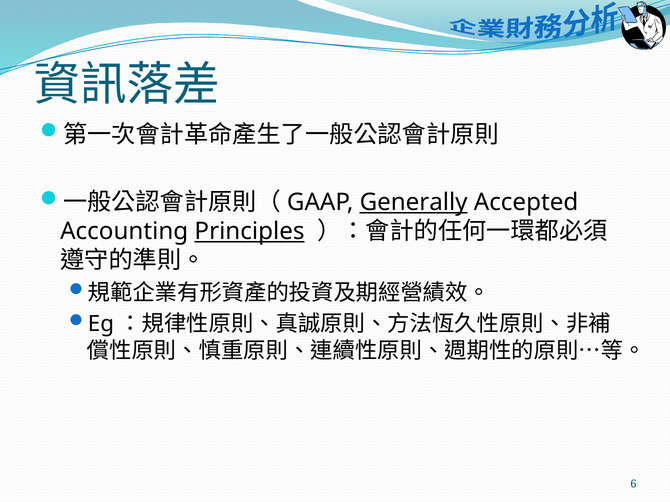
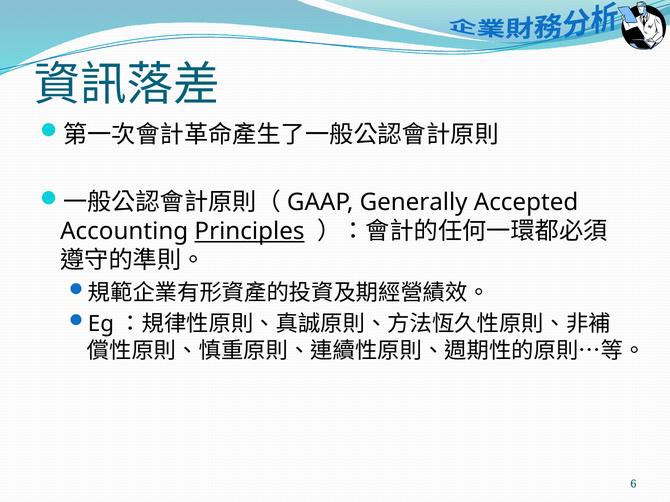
Generally underline: present -> none (414, 203)
